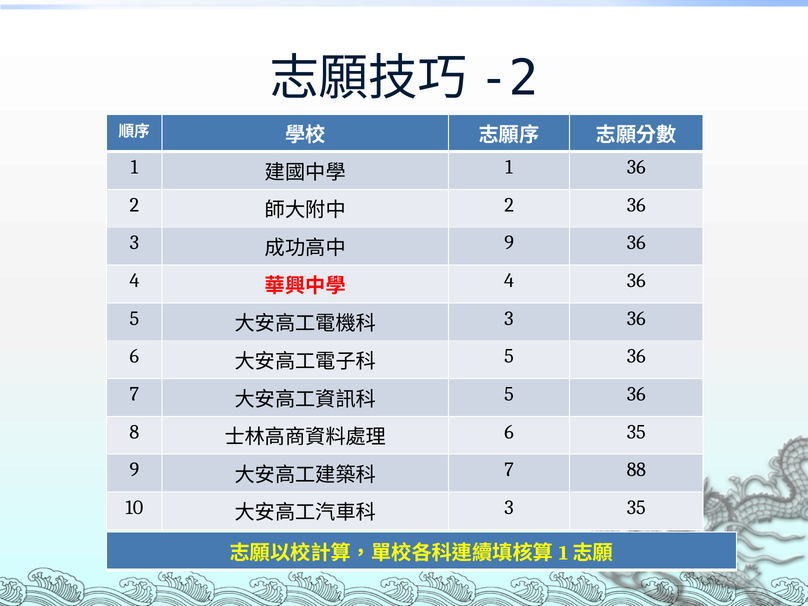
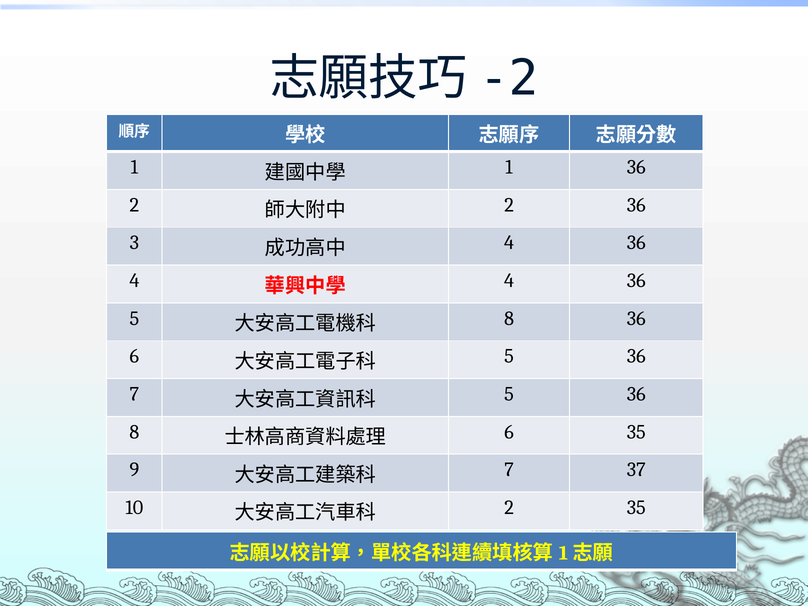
9: 9 -> 4 (509, 243)
3: 3 -> 8 (509, 318)
88: 88 -> 37 (636, 470)
3: 3 -> 2 (509, 508)
